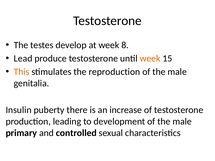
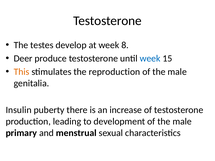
Lead: Lead -> Deer (23, 59)
week colour: orange -> blue (150, 59)
controlled: controlled -> menstrual (76, 133)
